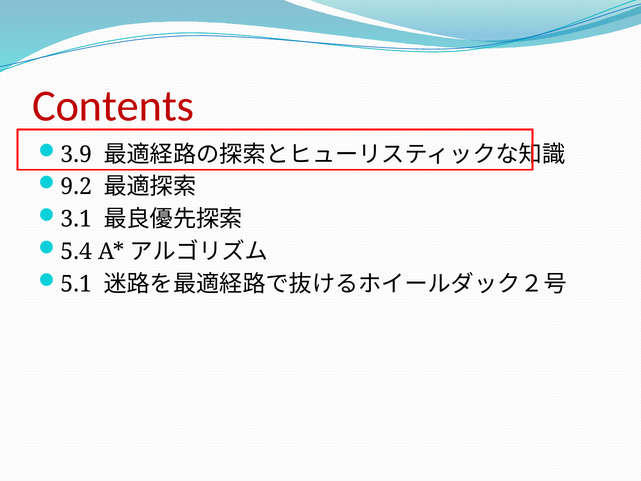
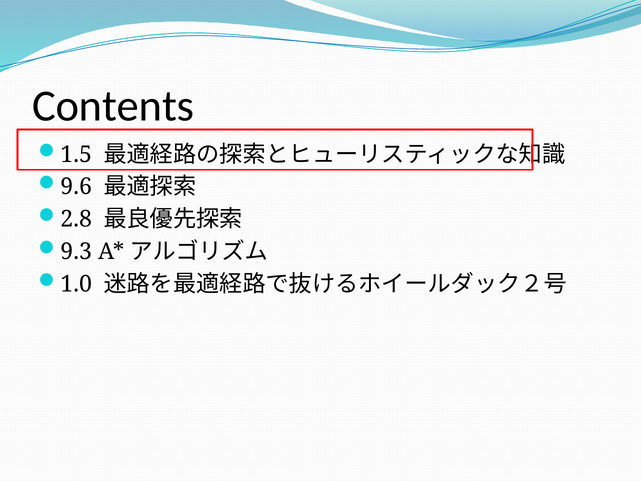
Contents colour: red -> black (113, 106)
3.9: 3.9 -> 1.5 (76, 154)
9.2: 9.2 -> 9.6 (76, 187)
3.1: 3.1 -> 2.8 (76, 219)
5.4: 5.4 -> 9.3 (76, 251)
5.1: 5.1 -> 1.0 (76, 284)
